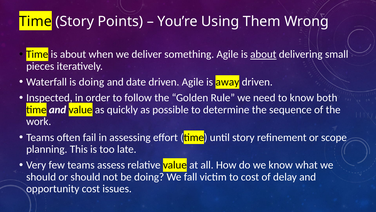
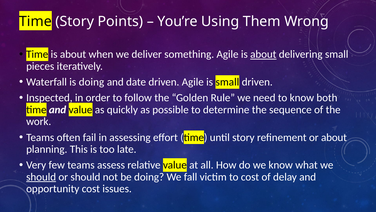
is away: away -> small (227, 82)
or scope: scope -> about (334, 137)
should underline: none -> present (41, 177)
